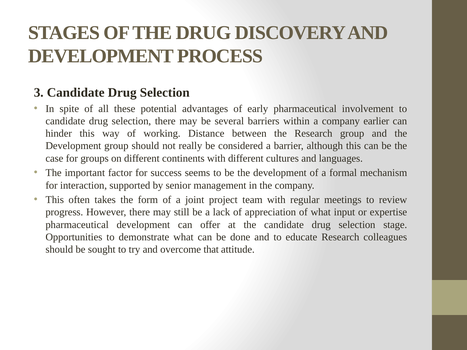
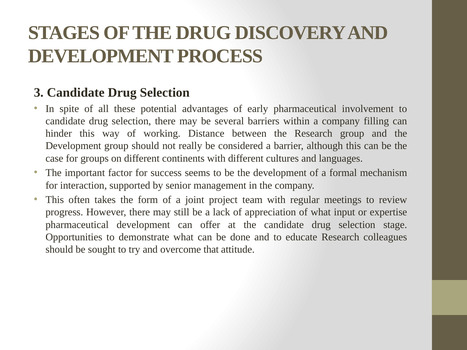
earlier: earlier -> filling (376, 121)
